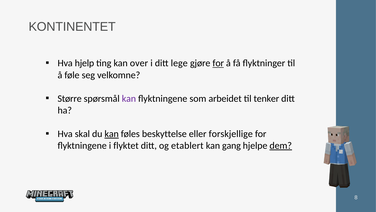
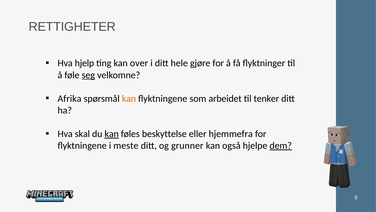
KONTINENTET: KONTINENTET -> RETTIGHETER (72, 27)
lege: lege -> hele (179, 63)
for underline: present -> none (218, 63)
seg underline: none -> present (88, 75)
Større: Større -> Afrika (69, 98)
kan colour: purple -> orange (129, 98)
forskjellige: forskjellige -> hjemmefra (231, 134)
flyktet: flyktet -> meste (126, 145)
etablert: etablert -> grunner (187, 145)
gang: gang -> også (231, 145)
